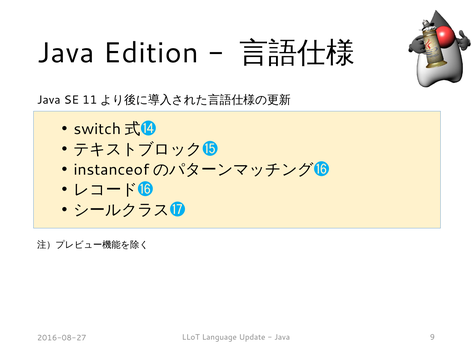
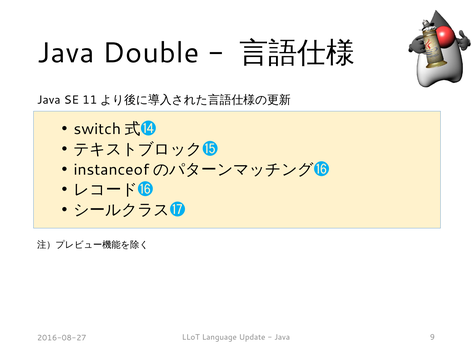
Edition: Edition -> Double (151, 53)
